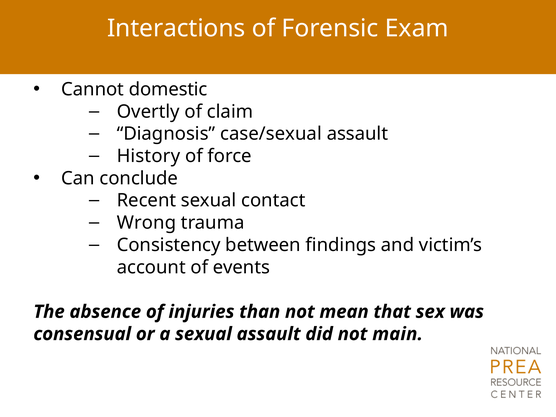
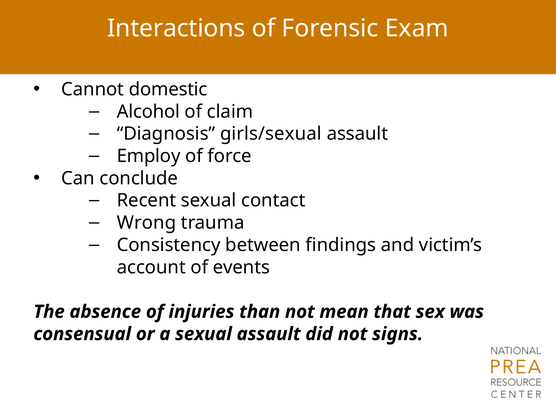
Overtly: Overtly -> Alcohol (148, 112)
case/sexual: case/sexual -> girls/sexual (271, 134)
History: History -> Employ (149, 156)
main: main -> signs (398, 334)
